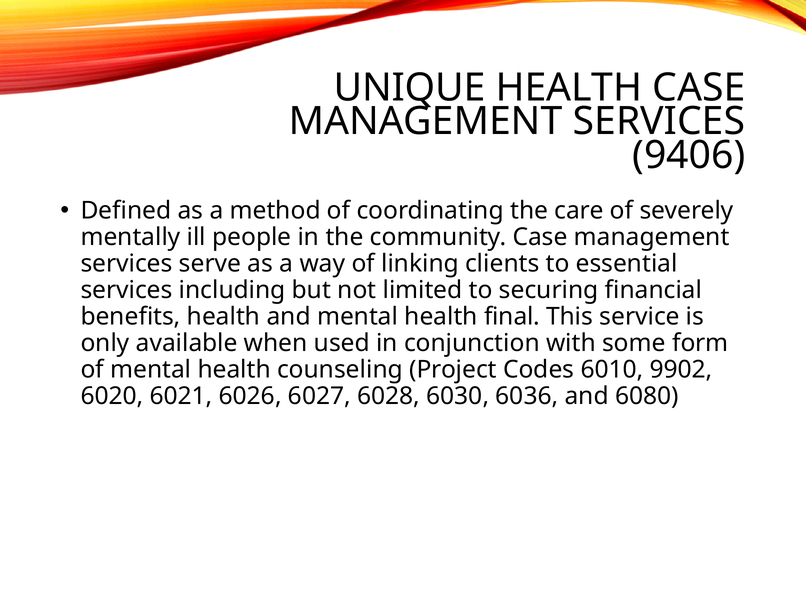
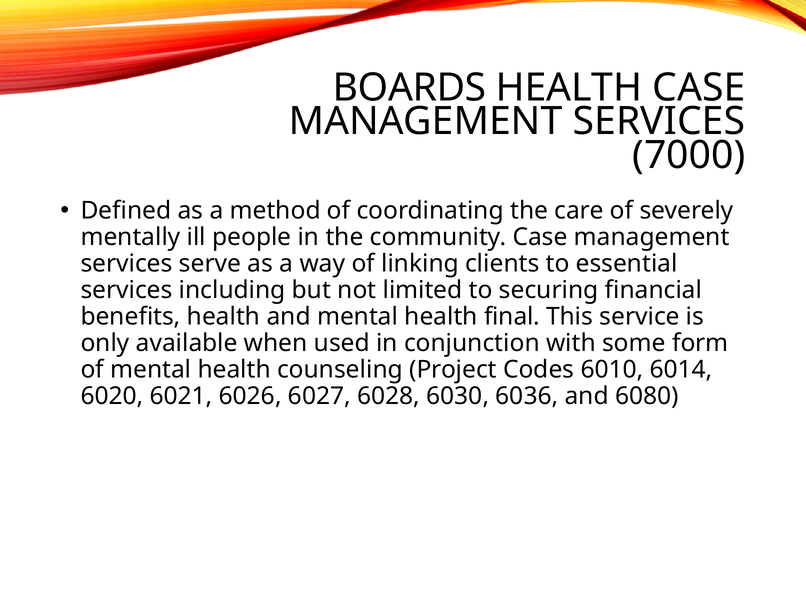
UNIQUE: UNIQUE -> BOARDS (410, 88)
9406: 9406 -> 7000 (689, 155)
9902: 9902 -> 6014 (681, 370)
